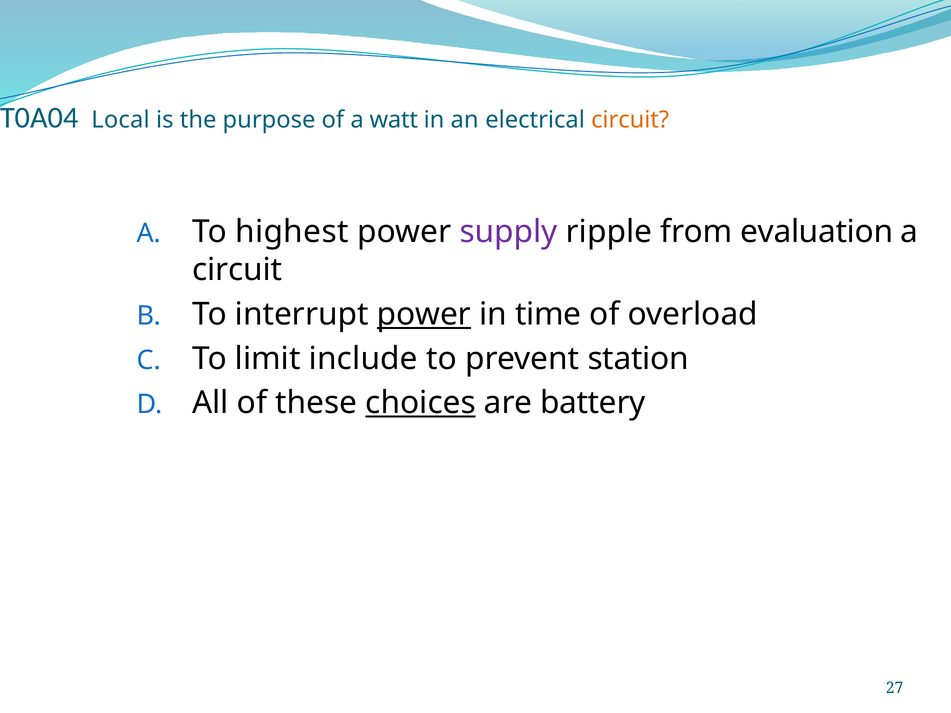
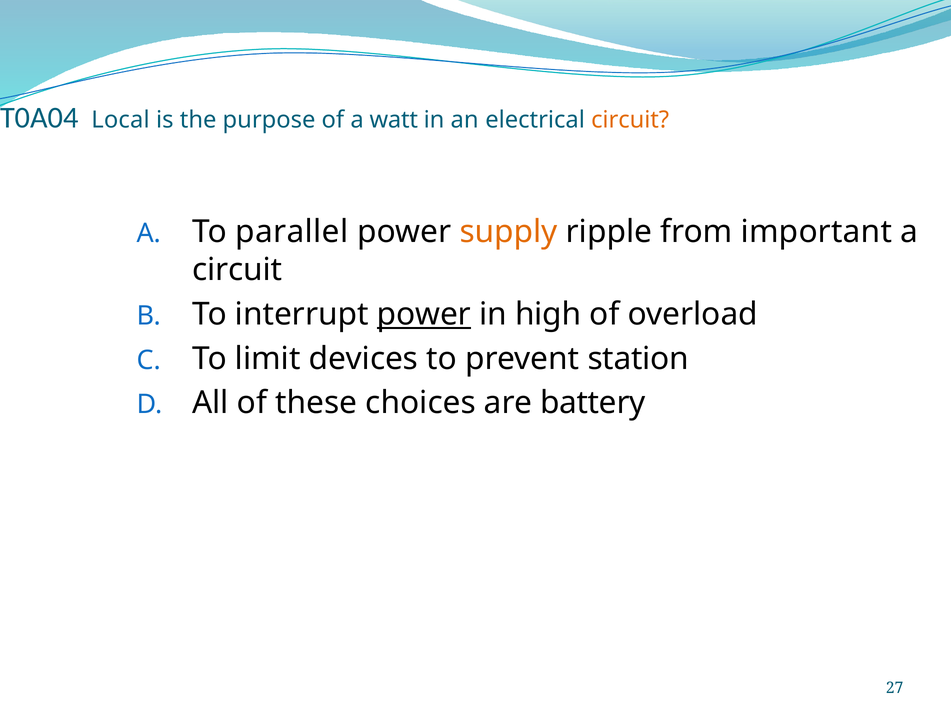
highest: highest -> parallel (292, 232)
supply colour: purple -> orange (509, 232)
evaluation: evaluation -> important (816, 232)
time: time -> high (548, 314)
include: include -> devices (363, 359)
choices underline: present -> none (421, 403)
